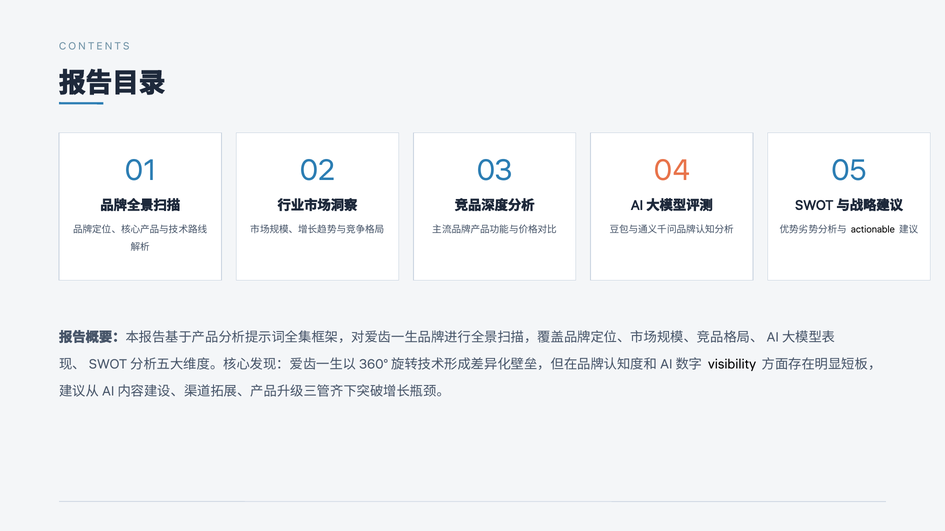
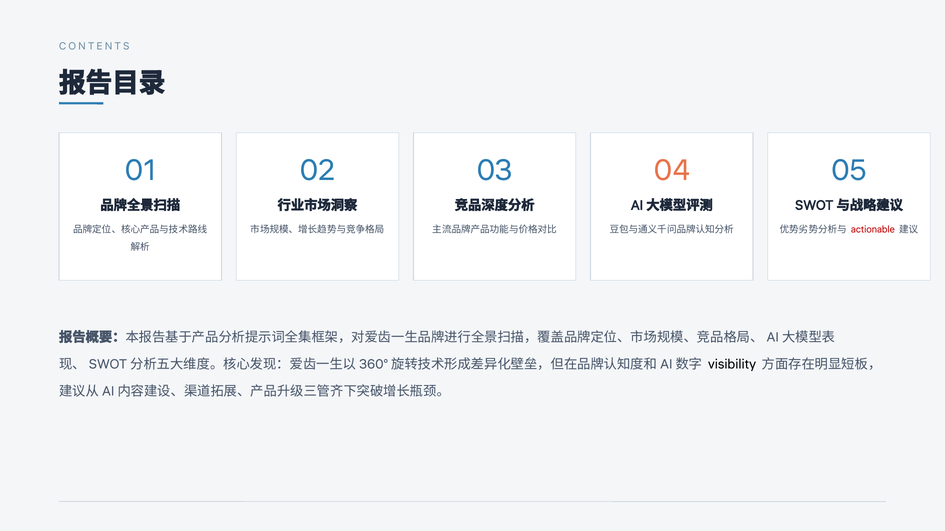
actionable colour: black -> red (873, 230)
